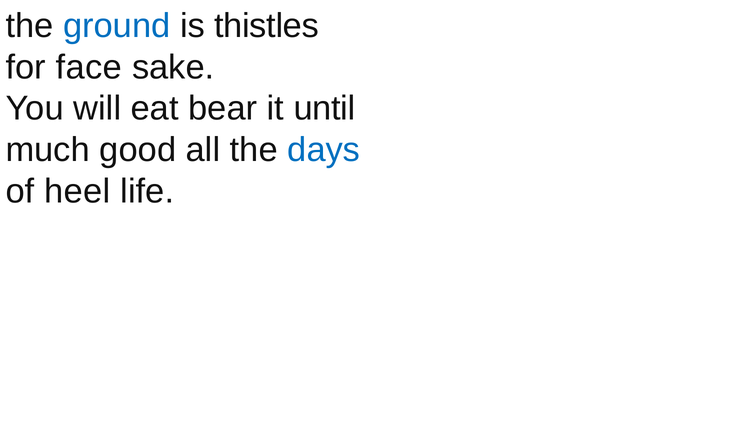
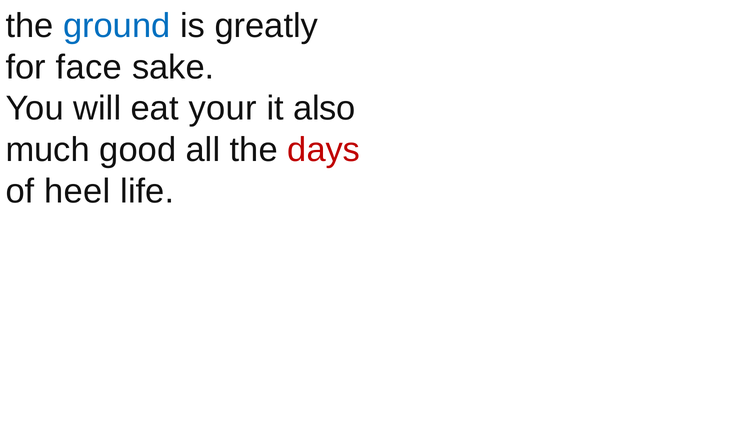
thistles: thistles -> greatly (266, 26)
bear: bear -> your (223, 109)
until: until -> also (324, 109)
days colour: blue -> red (324, 150)
